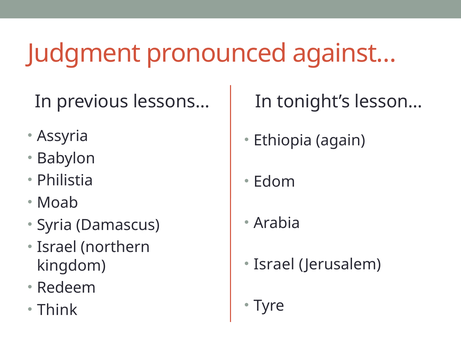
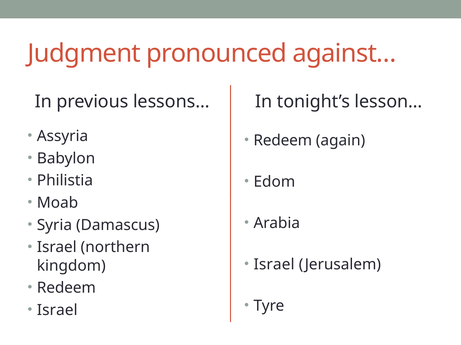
Ethiopia: Ethiopia -> Redeem (283, 141)
Think: Think -> Israel (57, 311)
